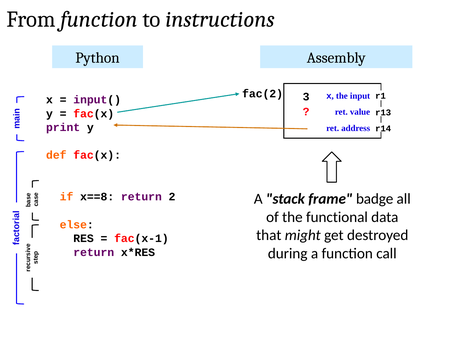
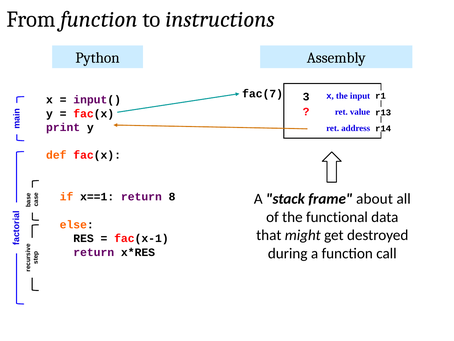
fac(2: fac(2 -> fac(7 (263, 94)
x==8: x==8 -> x==1 (97, 197)
2: 2 -> 8 (172, 197)
badge: badge -> about (375, 199)
